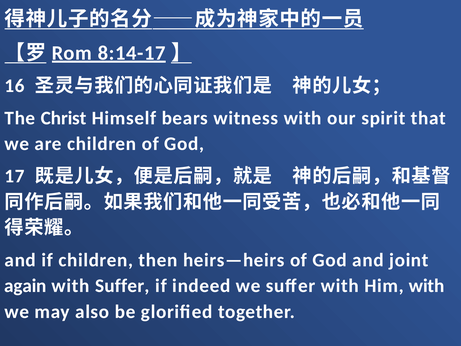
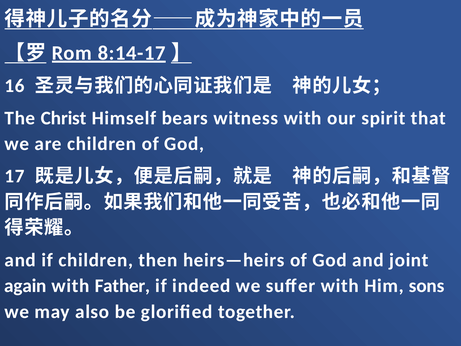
with Suffer: Suffer -> Father (122, 286)
Him with: with -> sons (427, 286)
